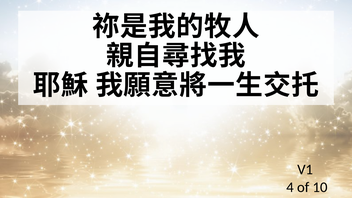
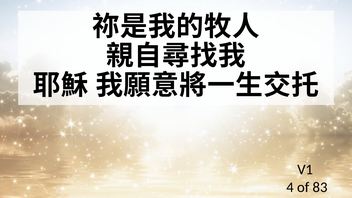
10: 10 -> 83 (320, 187)
